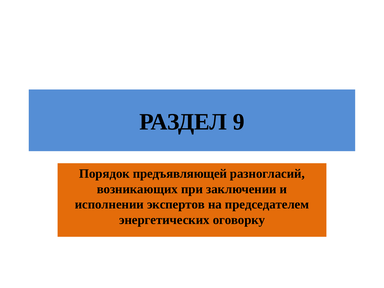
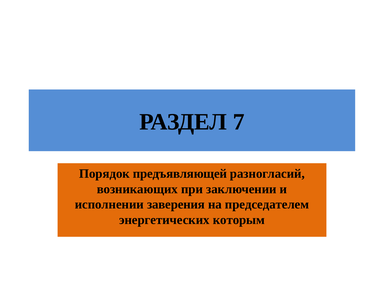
9: 9 -> 7 (239, 122)
экспертов: экспертов -> заверения (176, 204)
оговорку: оговорку -> которым (239, 220)
